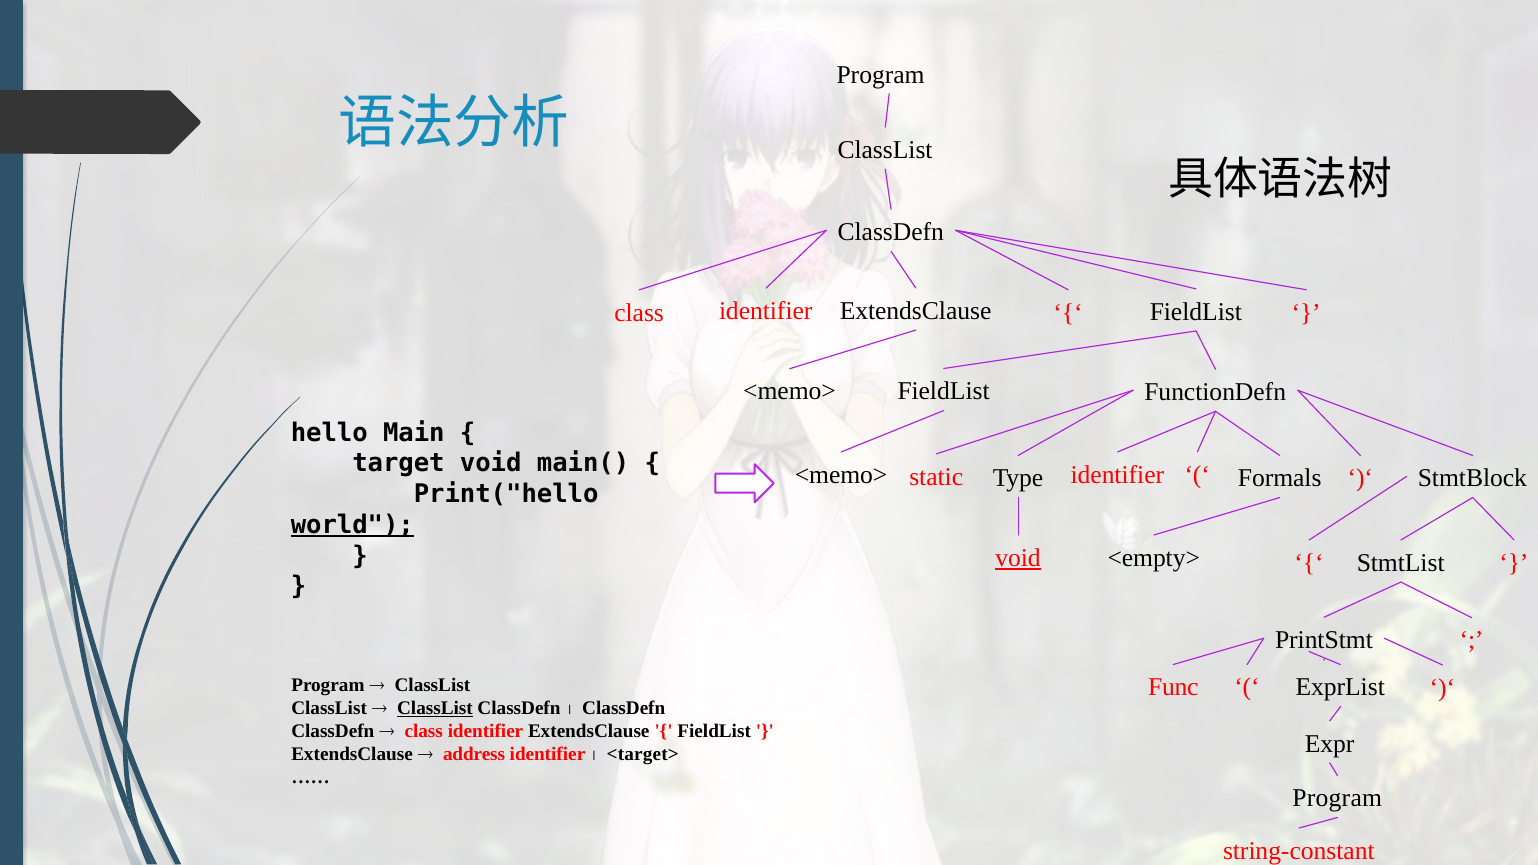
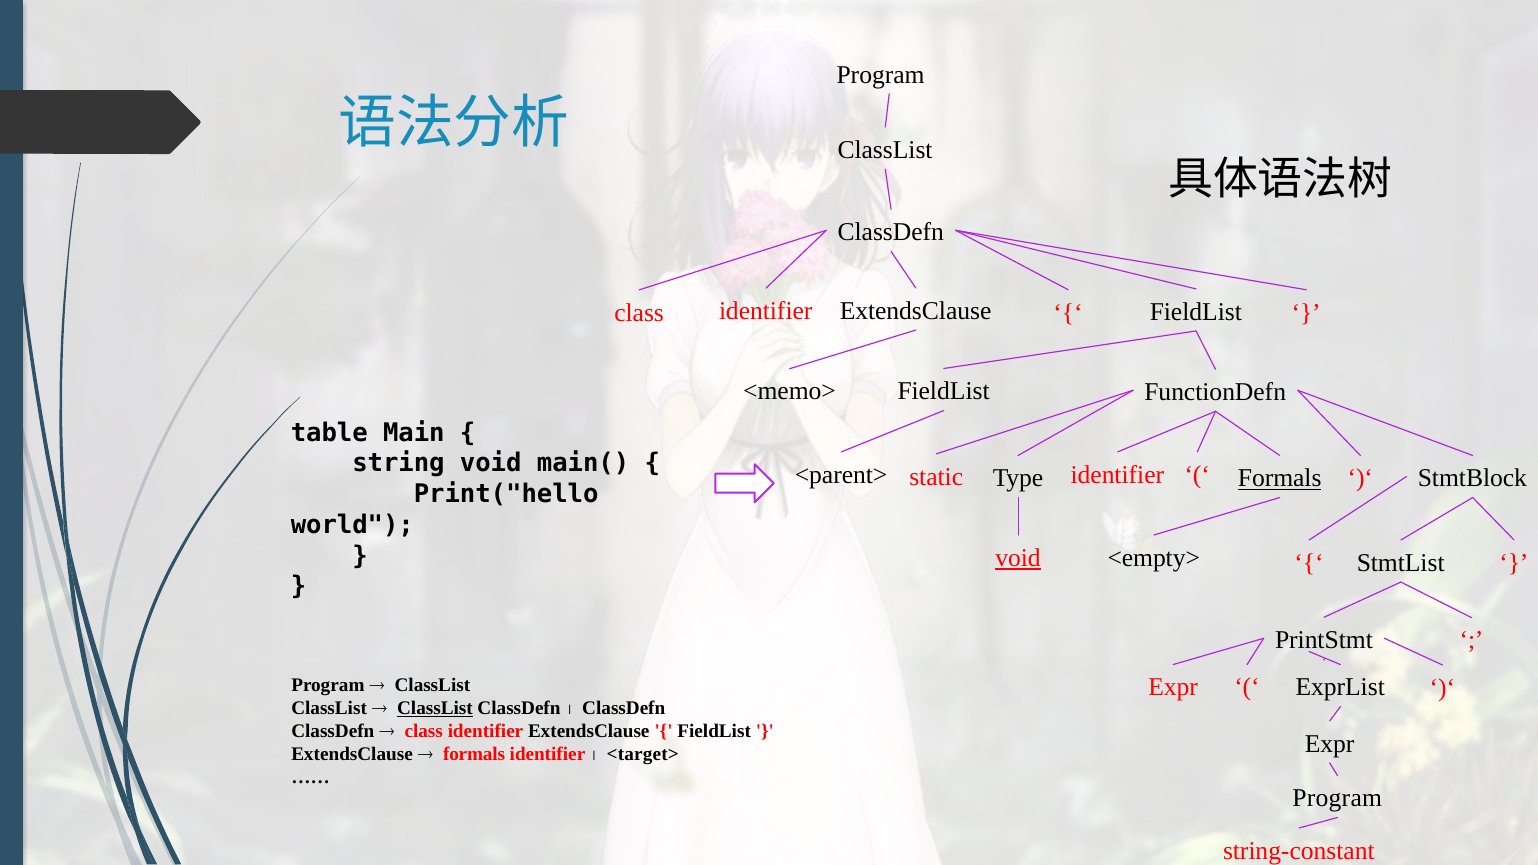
hello: hello -> table (329, 433)
target: target -> string (398, 463)
<memo>: <memo> -> <parent> (841, 475)
Formals underline: none -> present (1280, 478)
world underline: present -> none (352, 525)
Func: Func -> Expr (1173, 687)
address: address -> formals (474, 754)
